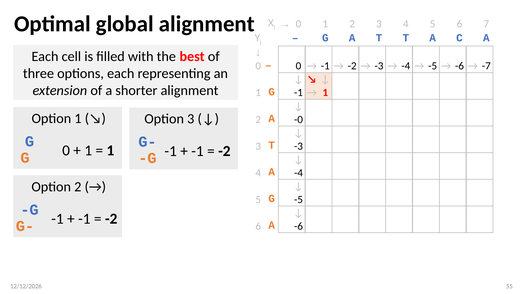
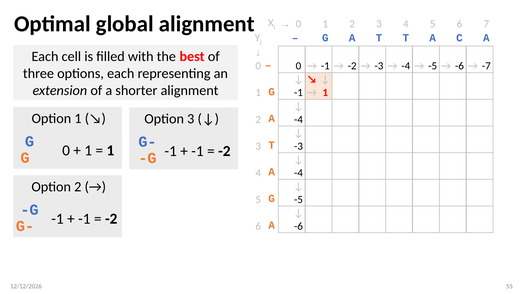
2 A -0: -0 -> -4 (298, 119)
